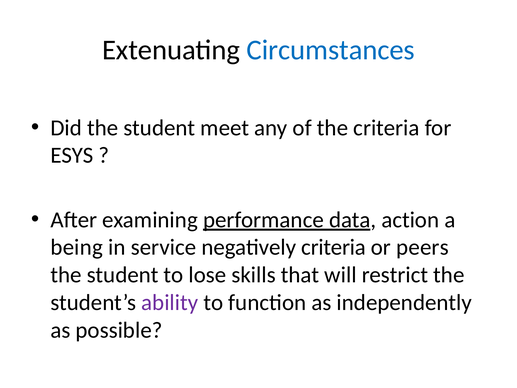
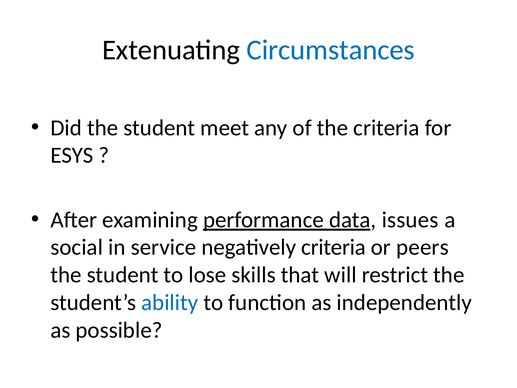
action: action -> issues (410, 220)
being: being -> social (77, 247)
ability colour: purple -> blue (170, 302)
